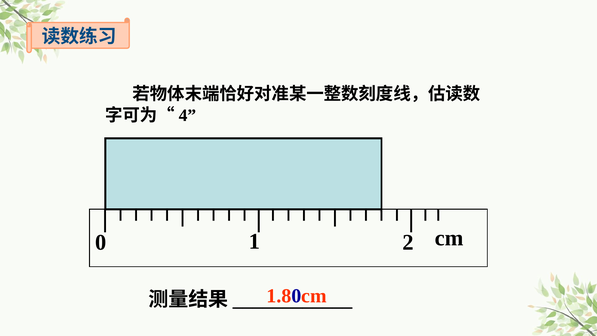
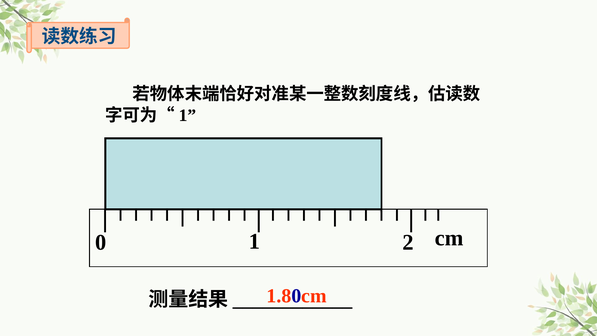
4: 4 -> 1 (188, 115)
